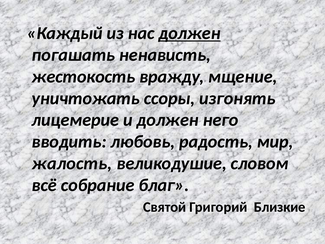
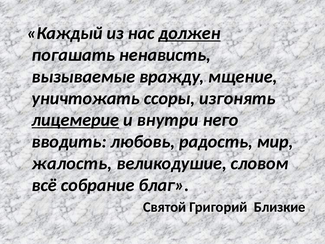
жестокость: жестокость -> вызываемые (83, 77)
лицемерие underline: none -> present (75, 120)
и должен: должен -> внутри (168, 120)
